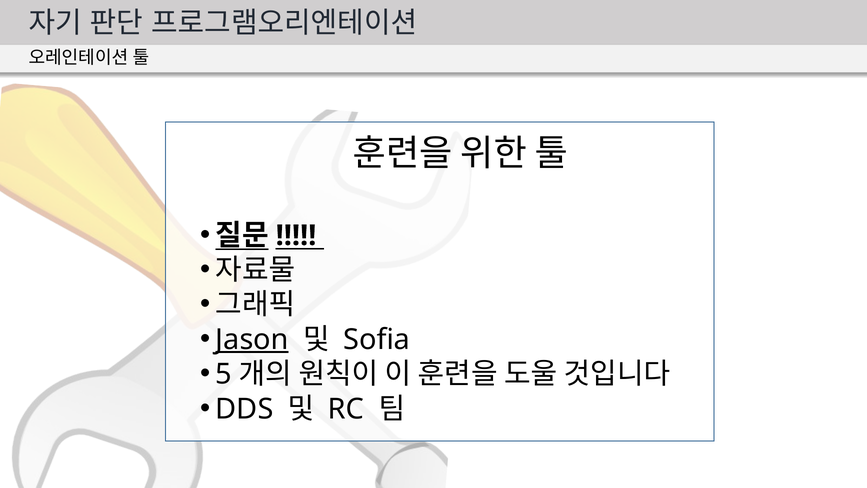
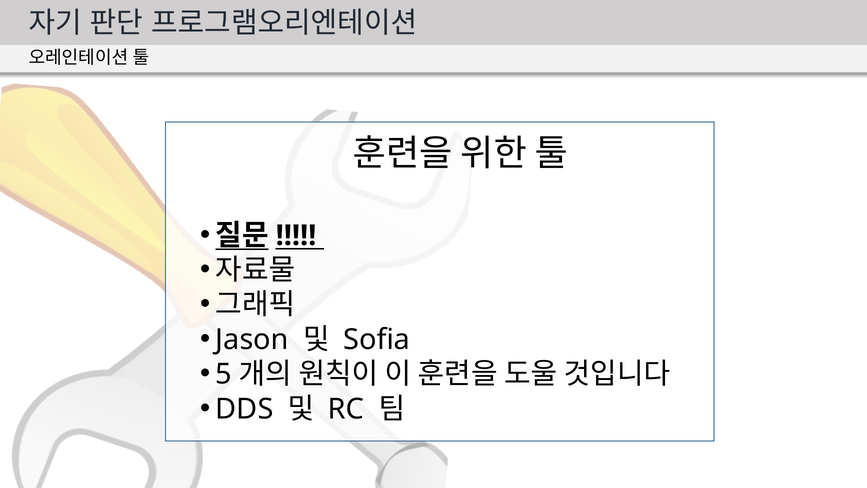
Jason underline: present -> none (252, 339)
